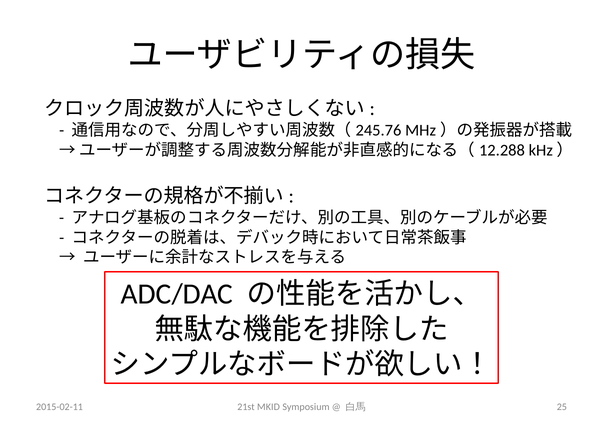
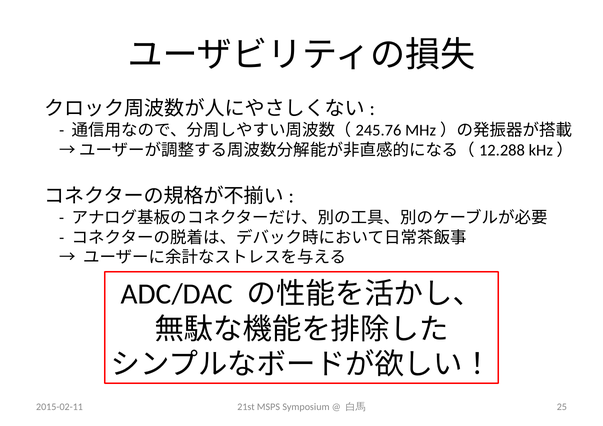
MKID: MKID -> MSPS (268, 407)
